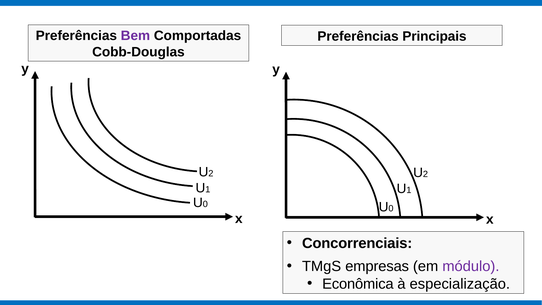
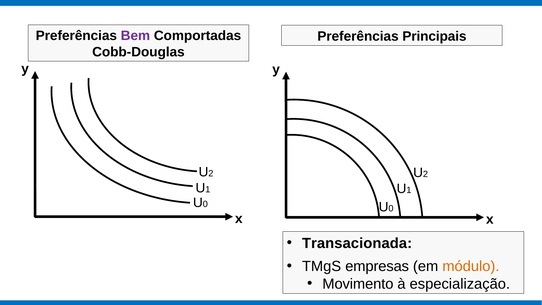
Concorrenciais: Concorrenciais -> Transacionada (357, 243)
módulo colour: purple -> orange (471, 266)
Econômica: Econômica -> Movimento (358, 284)
